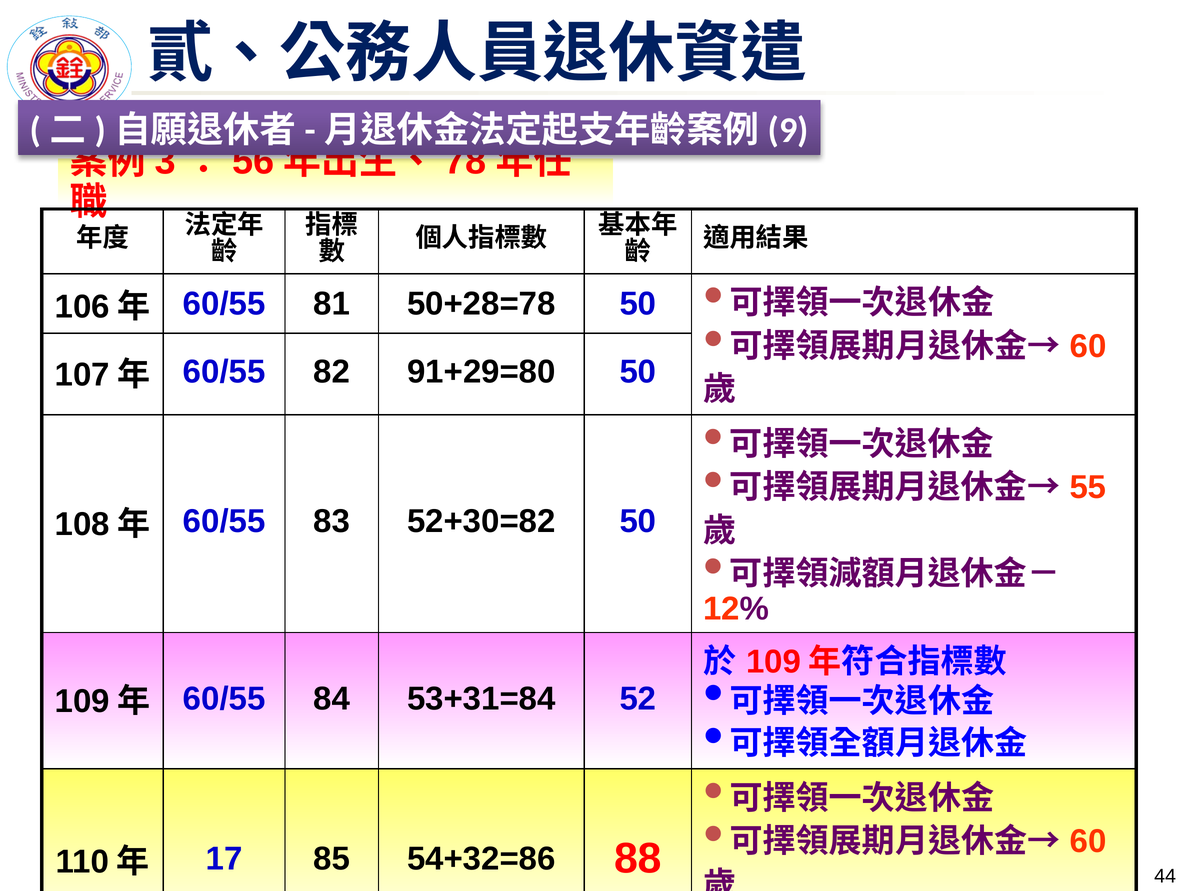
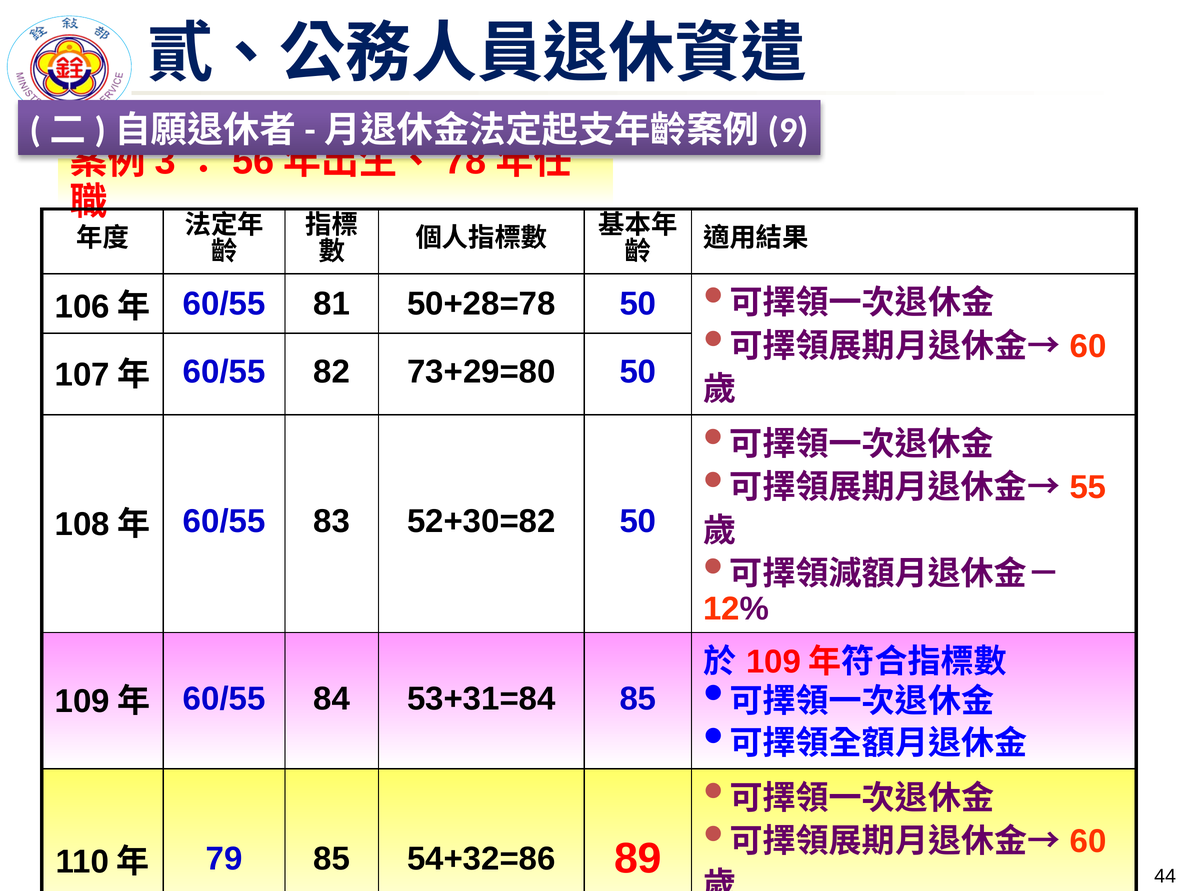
91+29=80: 91+29=80 -> 73+29=80 (481, 372)
53+31=84 52: 52 -> 85 (638, 699)
17: 17 -> 79 (224, 859)
88: 88 -> 89 (638, 858)
